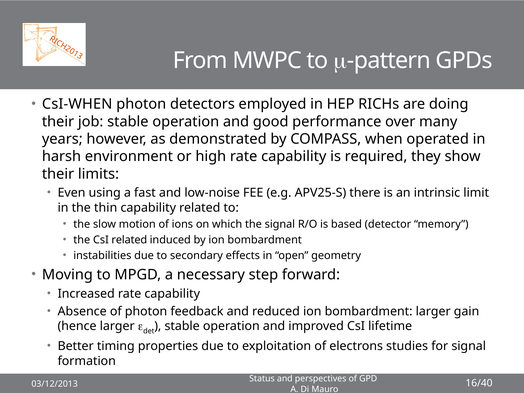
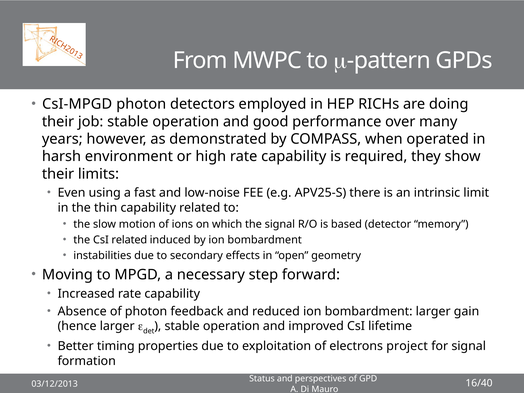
CsI-WHEN: CsI-WHEN -> CsI-MPGD (77, 104)
studies: studies -> project (407, 346)
